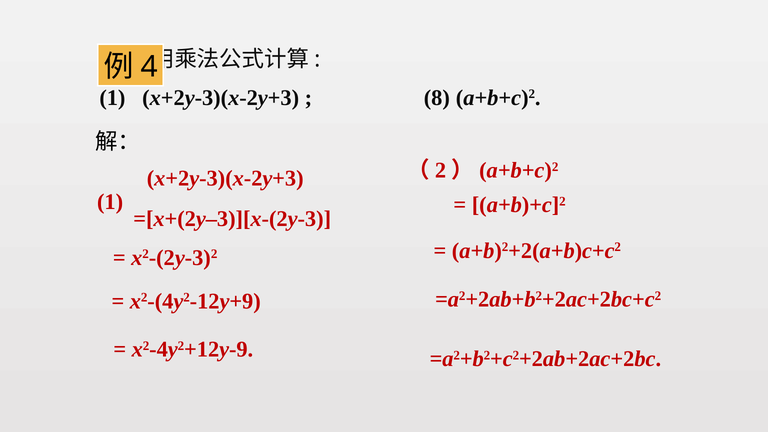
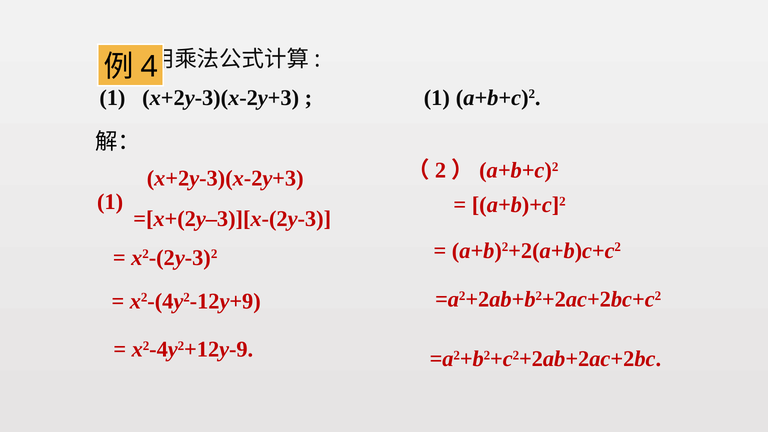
8: 8 -> 1 (437, 98)
